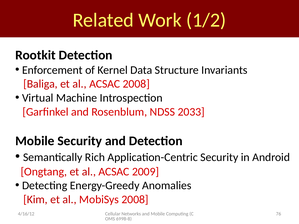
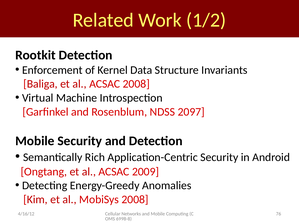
2033: 2033 -> 2097 (191, 112)
